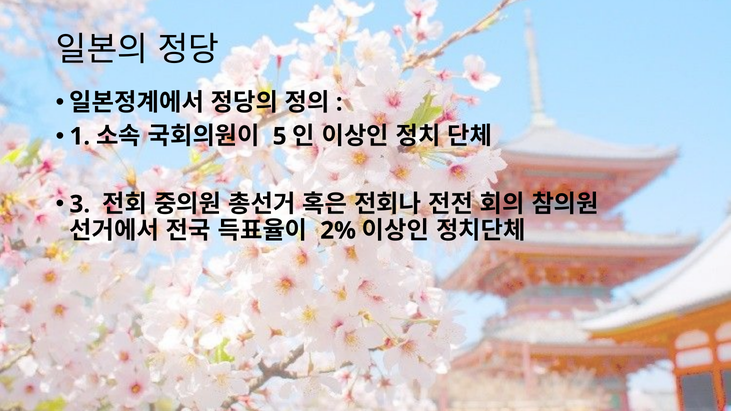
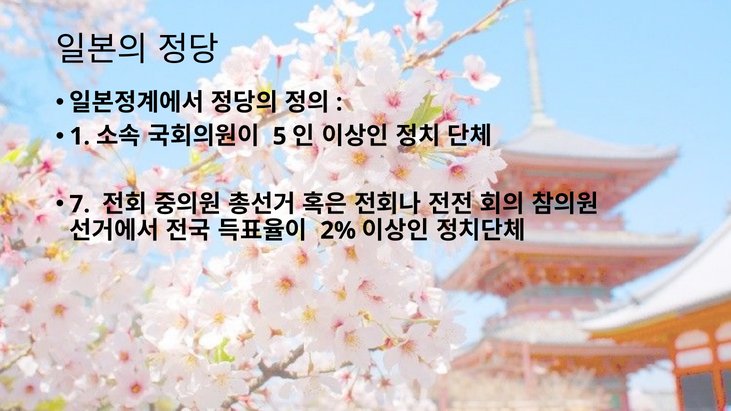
3: 3 -> 7 (80, 204)
